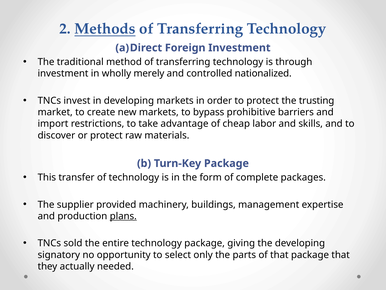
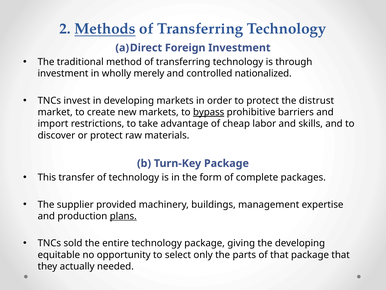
trusting: trusting -> distrust (316, 100)
bypass underline: none -> present (209, 112)
signatory: signatory -> equitable (59, 254)
